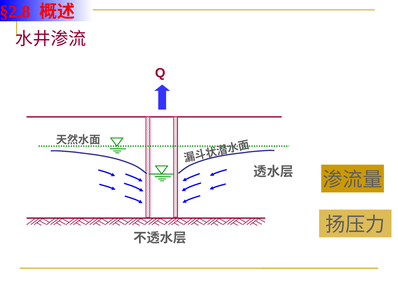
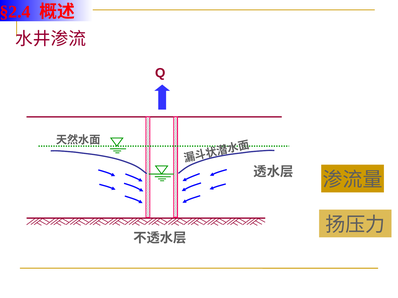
§2.8: §2.8 -> §2.4 (15, 12)
